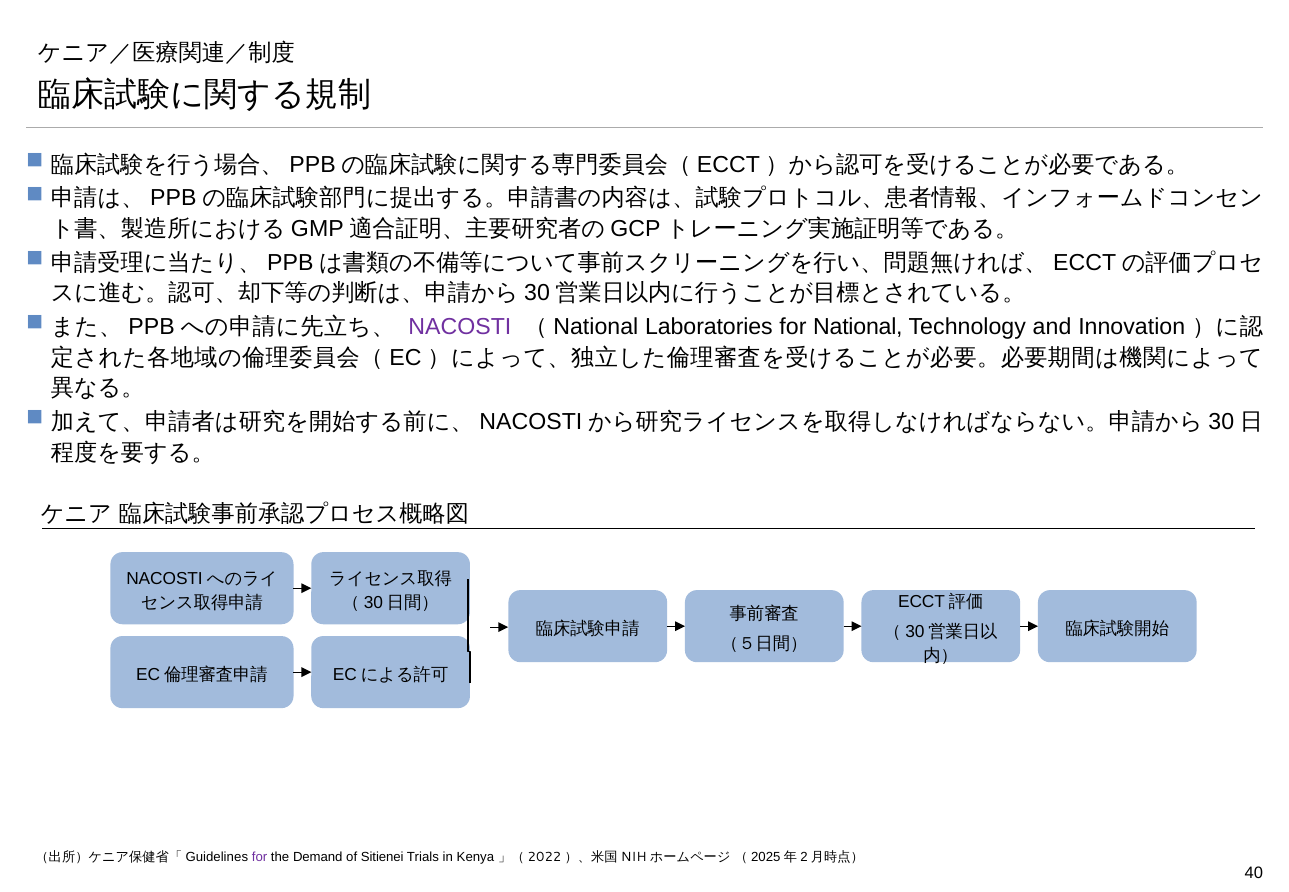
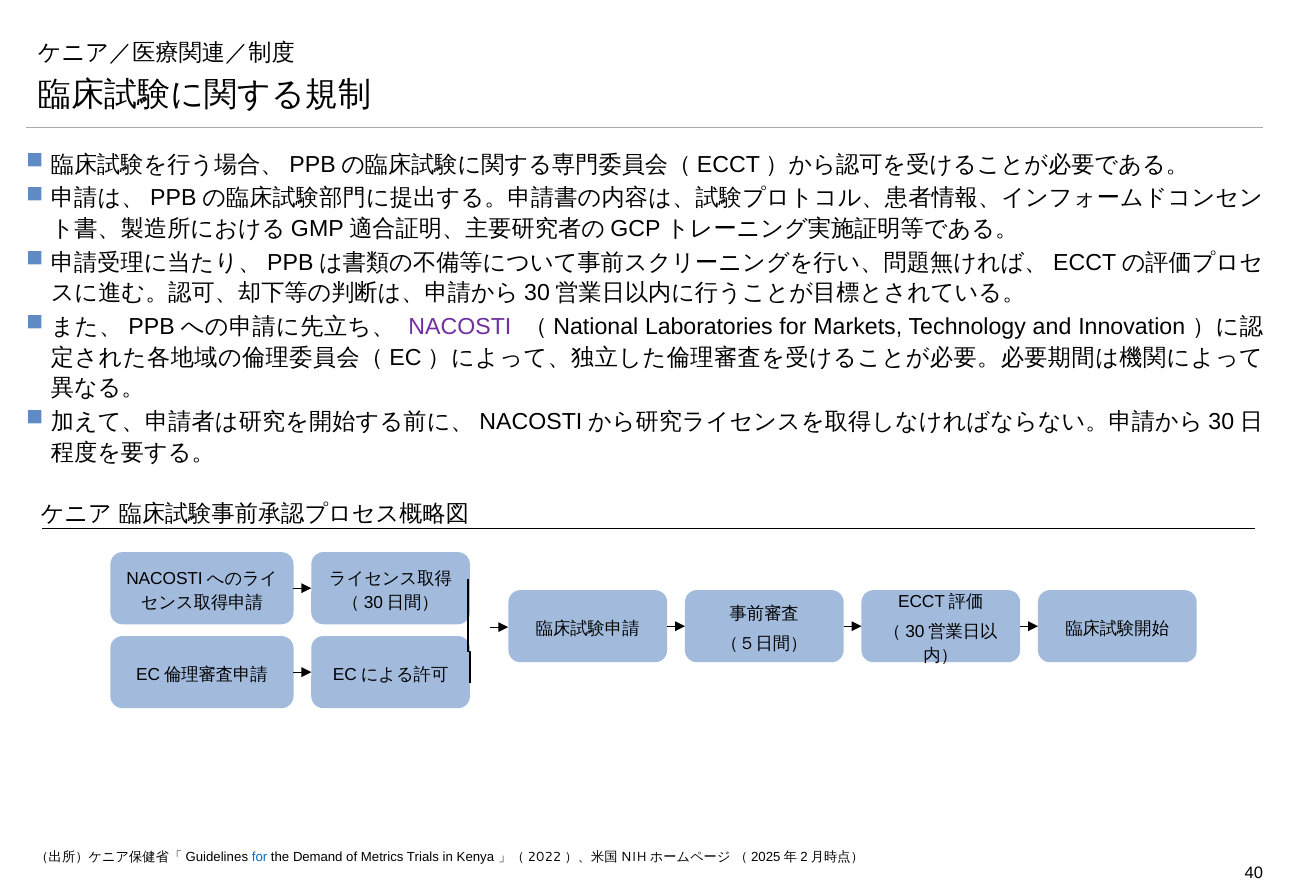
for National: National -> Markets (858, 327)
for colour: purple -> blue (260, 858)
Sitienei: Sitienei -> Metrics (382, 858)
